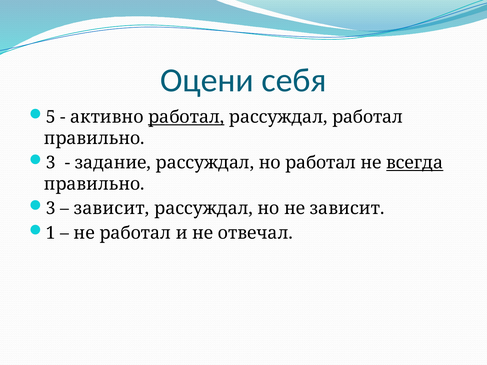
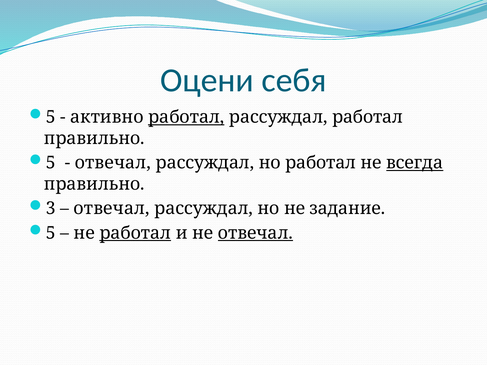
3: 3 -> 5 (51, 163)
задание: задание -> отвечал (113, 163)
зависит: зависит -> отвечал (112, 209)
не зависит: зависит -> задание (347, 209)
1: 1 -> 5 (51, 233)
работал underline: none -> present (135, 233)
отвечал underline: none -> present (255, 233)
